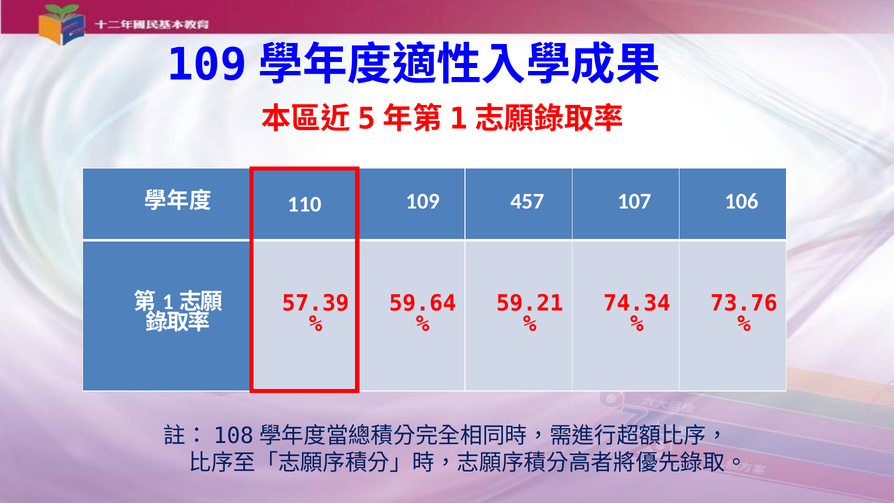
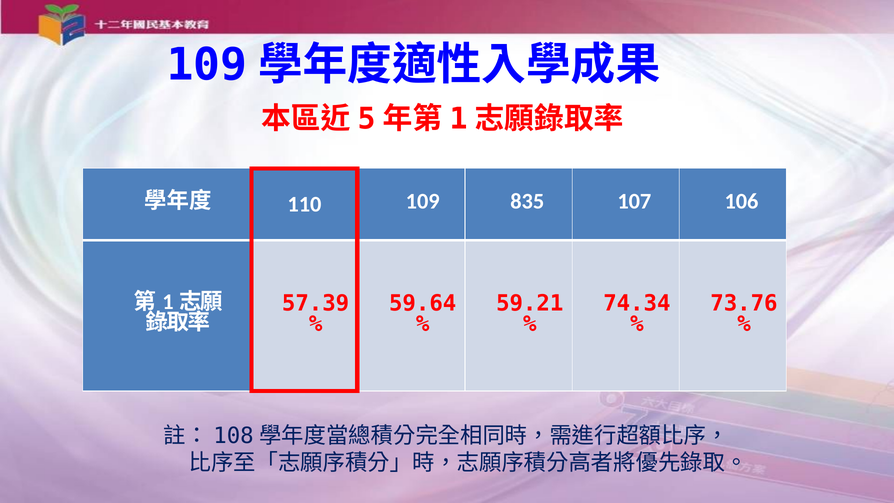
457: 457 -> 835 (527, 201)
